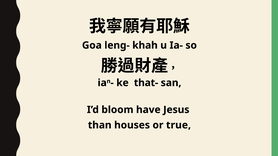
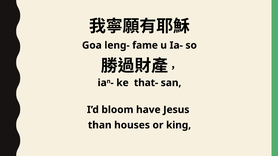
khah: khah -> fame (145, 45)
true: true -> king (179, 125)
